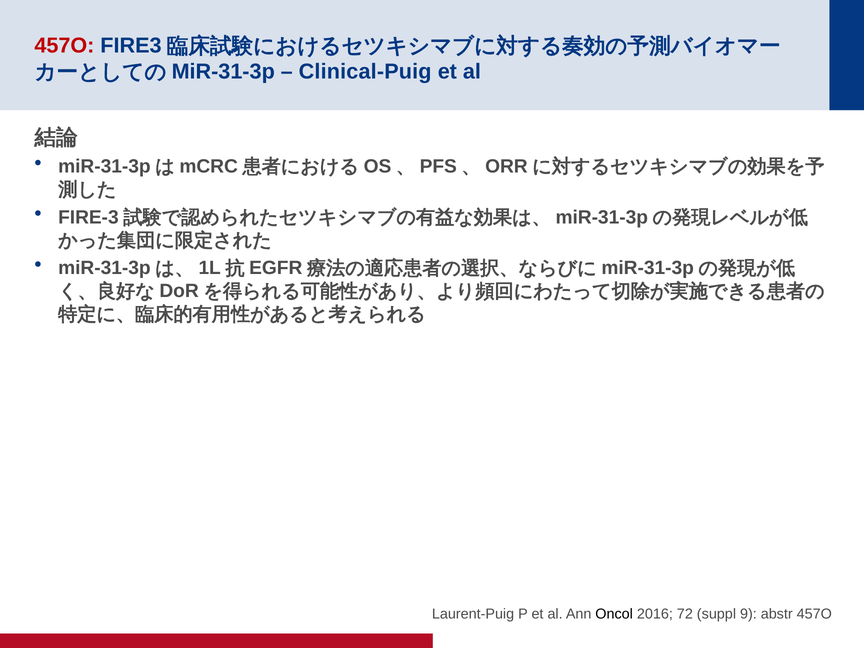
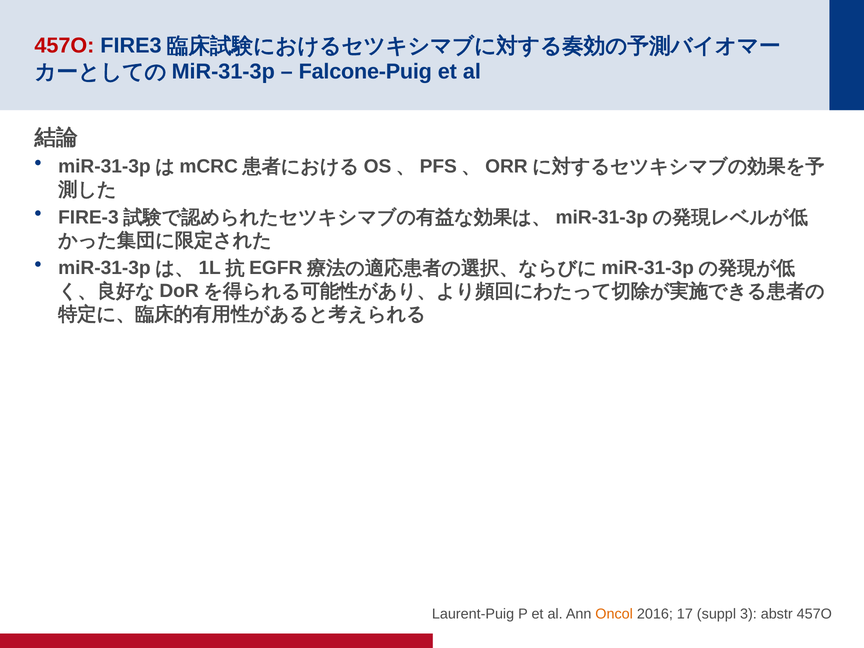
Clinical-Puig: Clinical-Puig -> Falcone-Puig (365, 72)
Oncol colour: black -> orange (614, 614)
72: 72 -> 17 (685, 614)
9: 9 -> 3 (748, 614)
